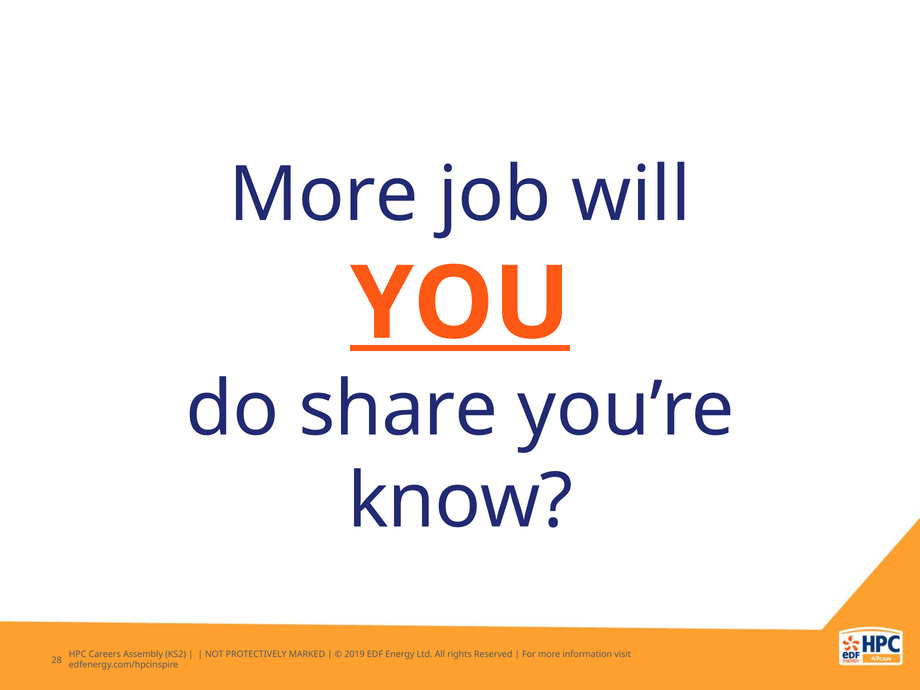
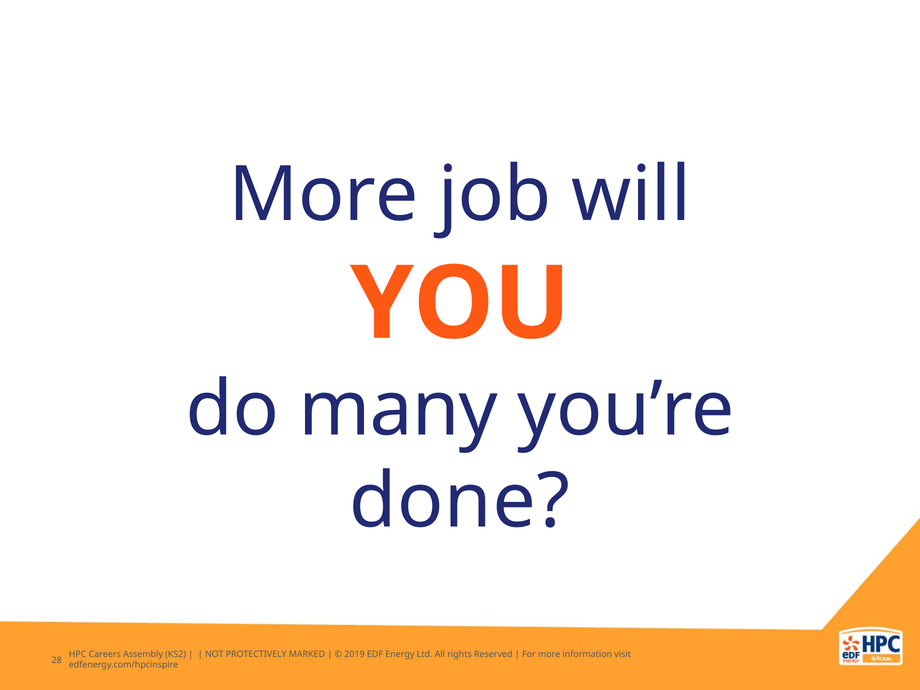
YOU underline: present -> none (460, 304)
share: share -> many (398, 410)
know: know -> done (460, 502)
